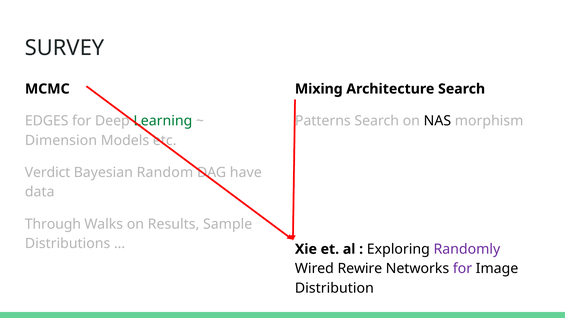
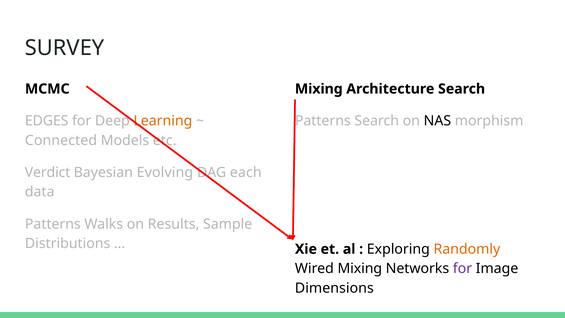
Learning colour: green -> orange (163, 121)
Dimension: Dimension -> Connected (61, 140)
Random: Random -> Evolving (165, 172)
have: have -> each (246, 172)
Through: Through -> Patterns (53, 224)
Randomly colour: purple -> orange (467, 249)
Wired Rewire: Rewire -> Mixing (360, 268)
Distribution: Distribution -> Dimensions (334, 288)
